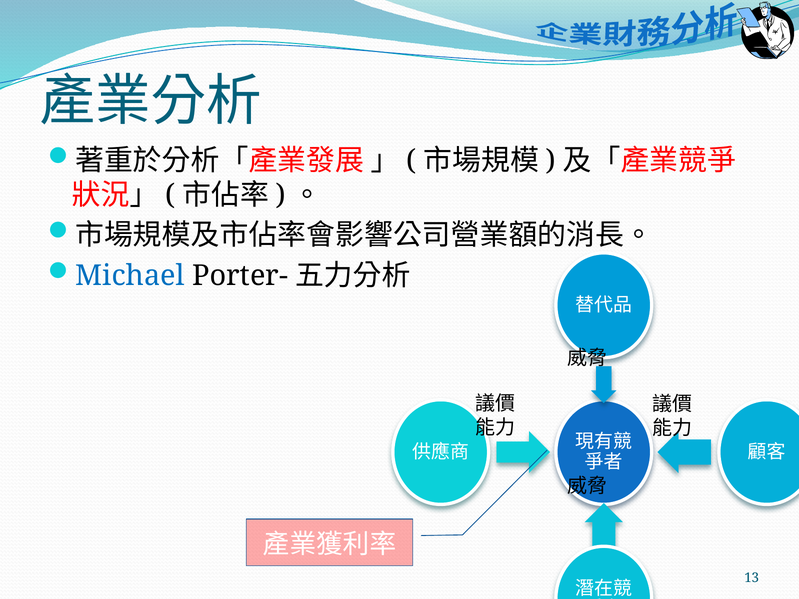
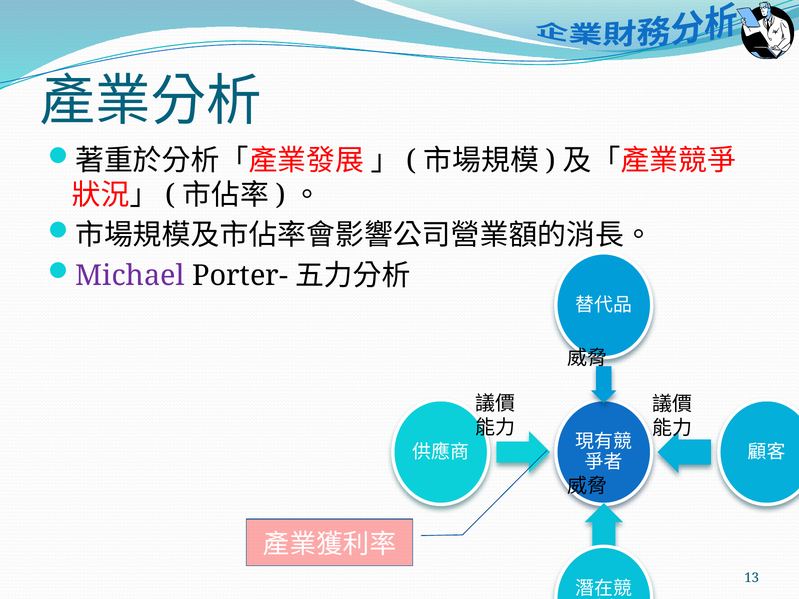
Michael colour: blue -> purple (130, 276)
